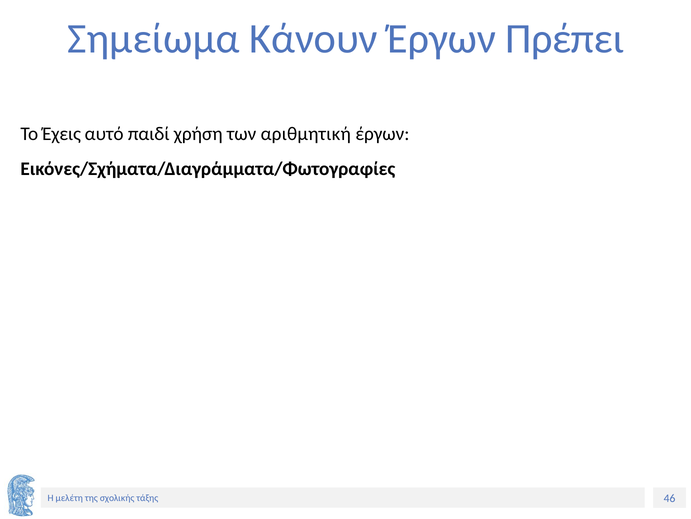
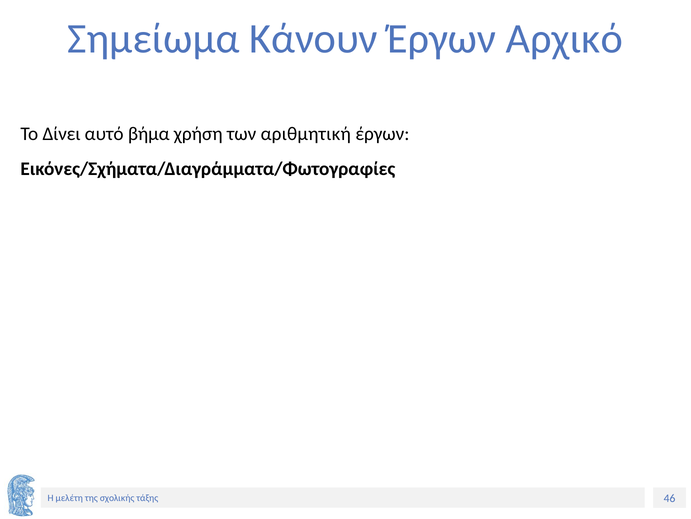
Πρέπει: Πρέπει -> Αρχικό (564, 39)
Έχεις: Έχεις -> Δίνει (62, 134)
παιδί: παιδί -> βήμα (149, 134)
